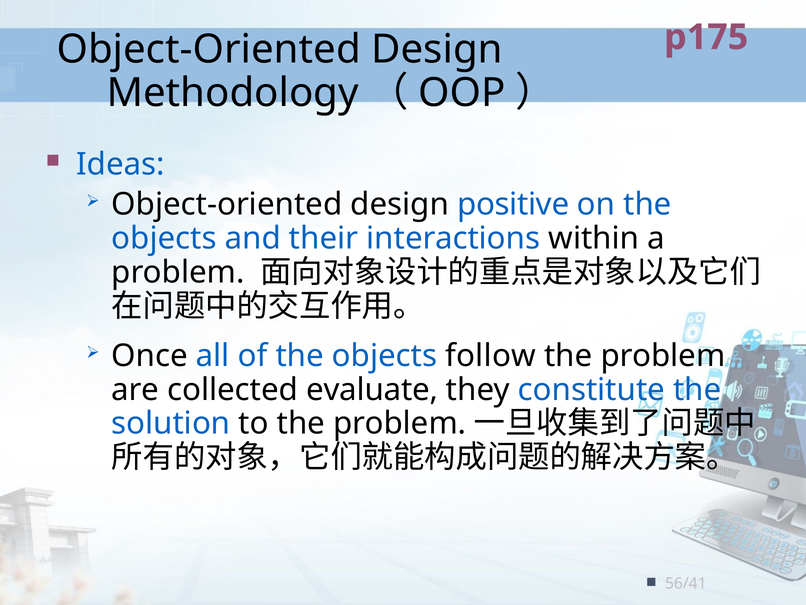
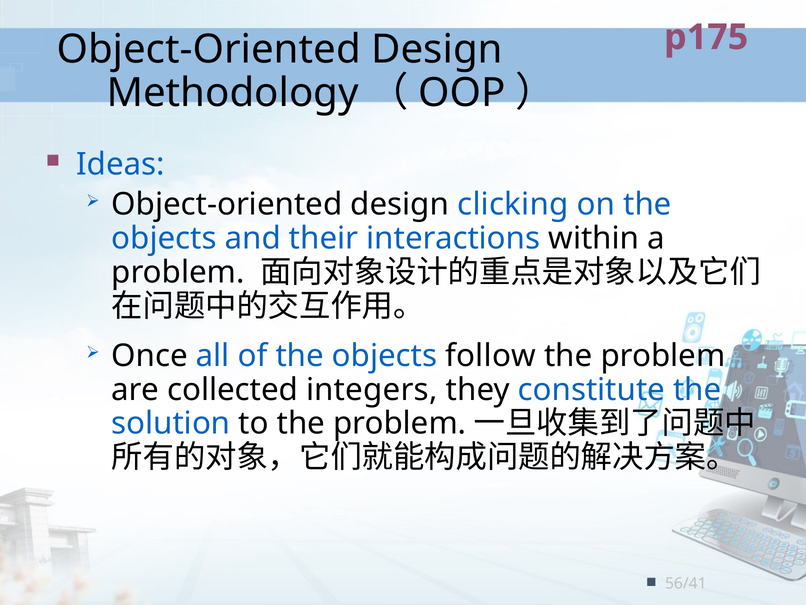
positive: positive -> clicking (513, 204)
evaluate: evaluate -> integers (372, 389)
